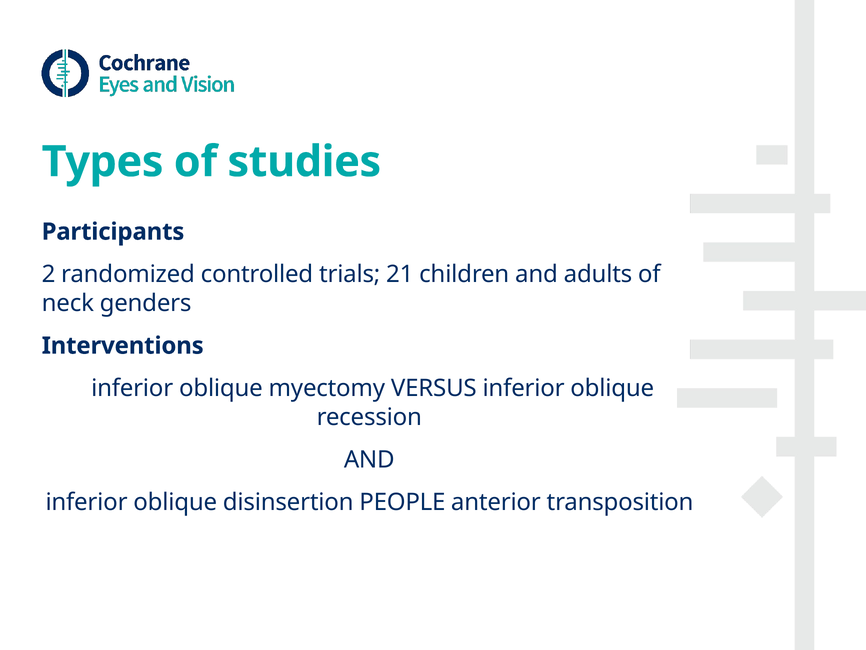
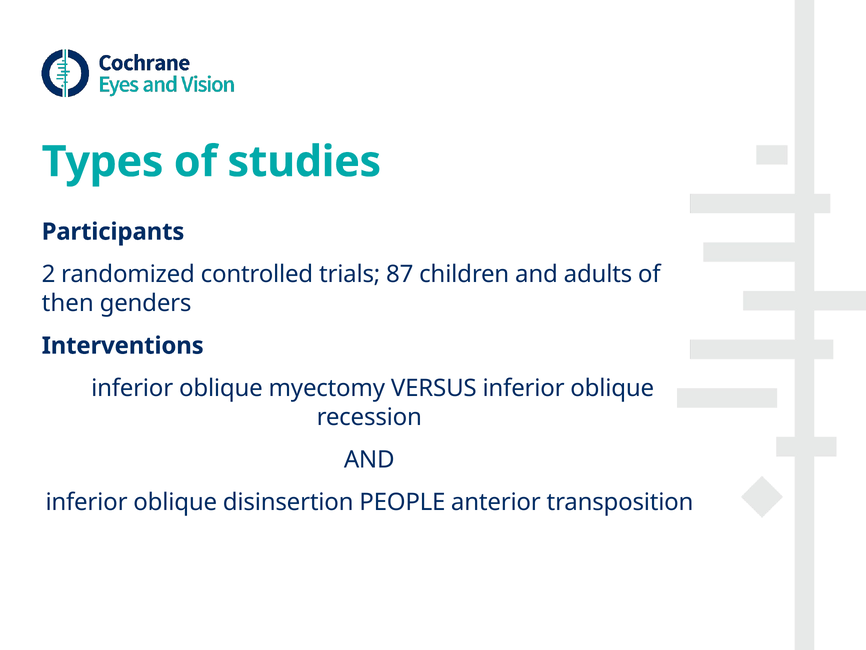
21: 21 -> 87 (400, 274)
neck: neck -> then (68, 303)
